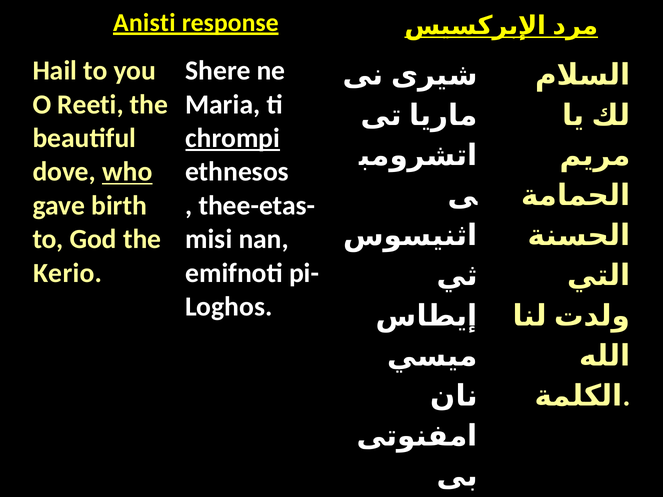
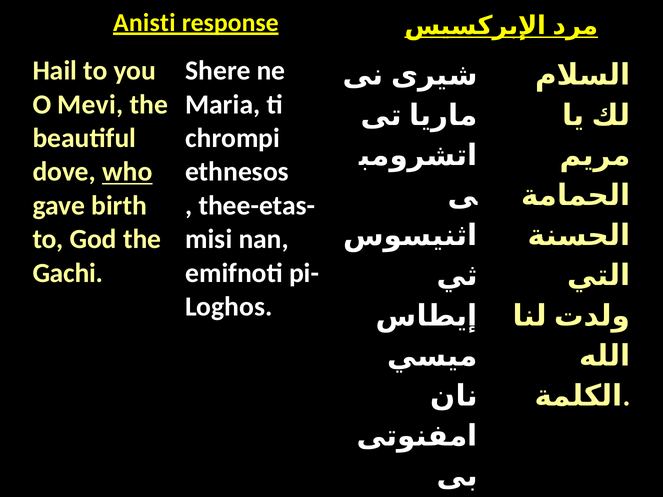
Reeti: Reeti -> Mevi (90, 104)
chrompi underline: present -> none (233, 138)
Kerio: Kerio -> Gachi (68, 273)
